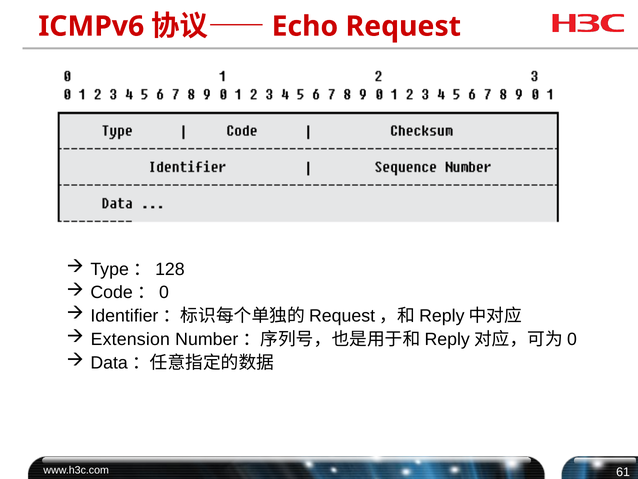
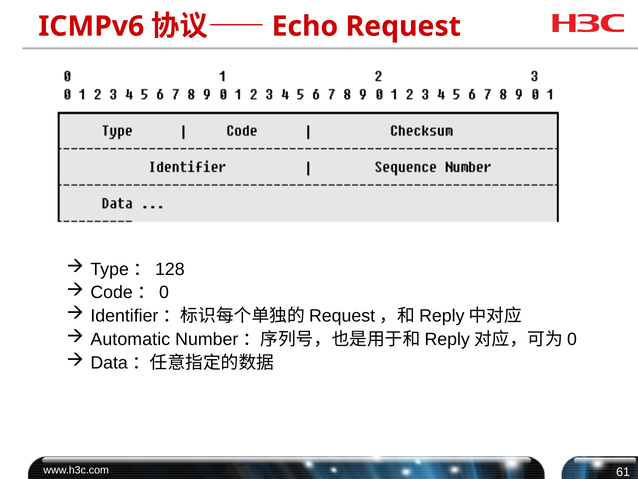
Extension: Extension -> Automatic (130, 339)
